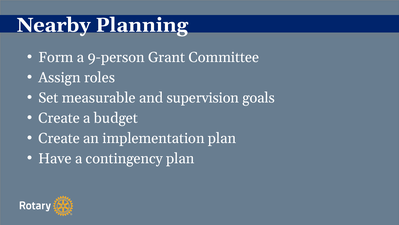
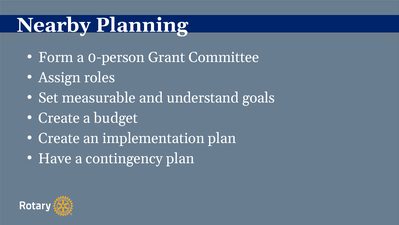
9-person: 9-person -> 0-person (116, 57)
supervision: supervision -> understand (203, 98)
